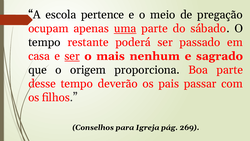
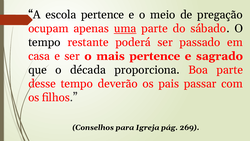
ser underline: present -> none (72, 56)
mais nenhum: nenhum -> pertence (155, 56)
origem: origem -> década (88, 70)
